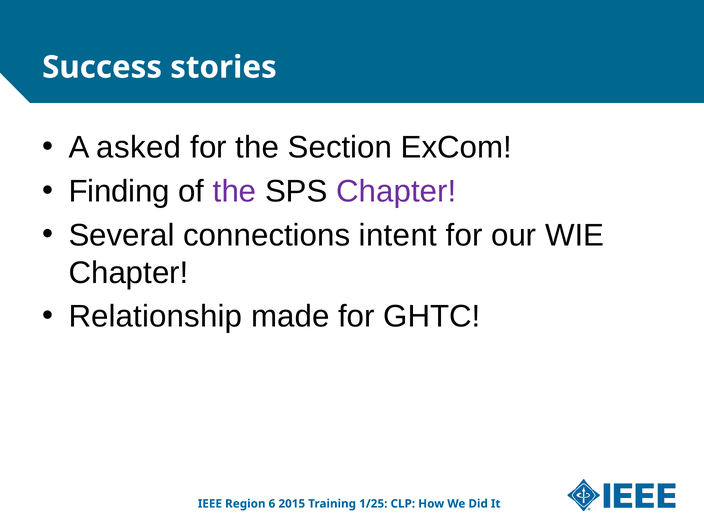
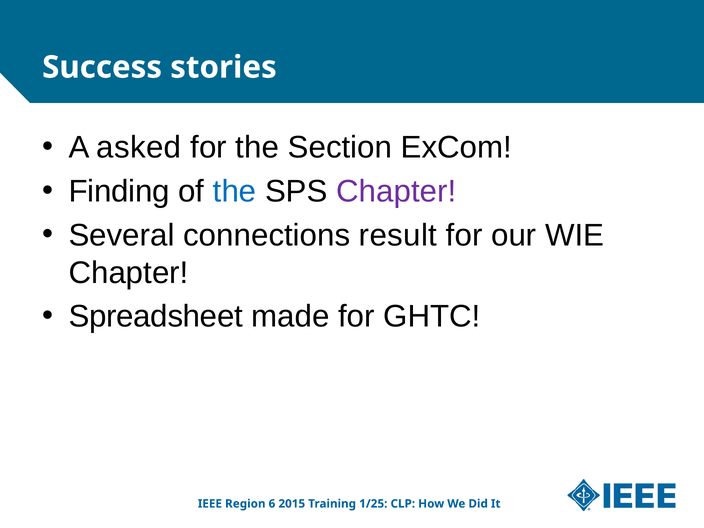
the colour: purple -> blue (235, 191)
intent: intent -> result (398, 235)
Relationship: Relationship -> Spreadsheet (156, 317)
